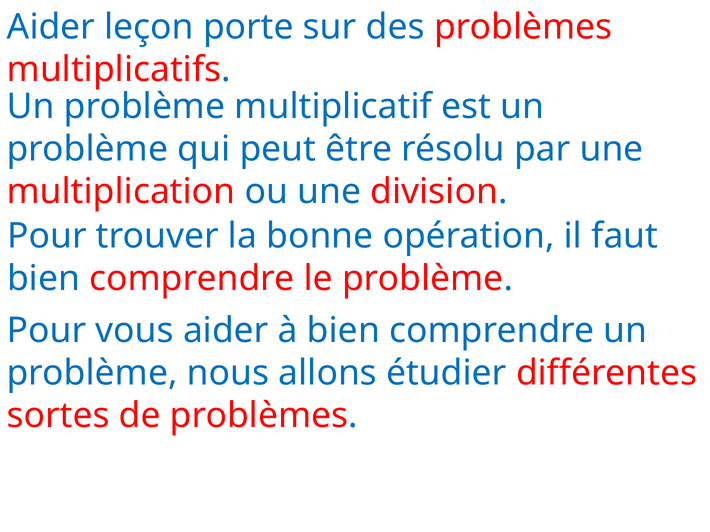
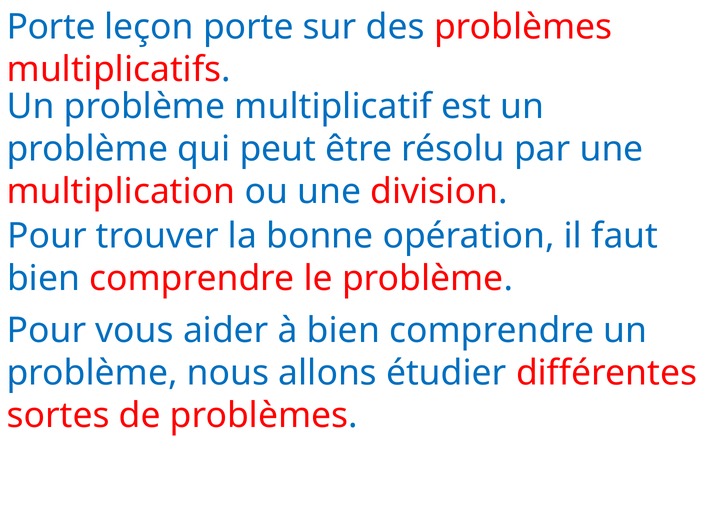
Aider: Aider -> Porte (51, 27)
